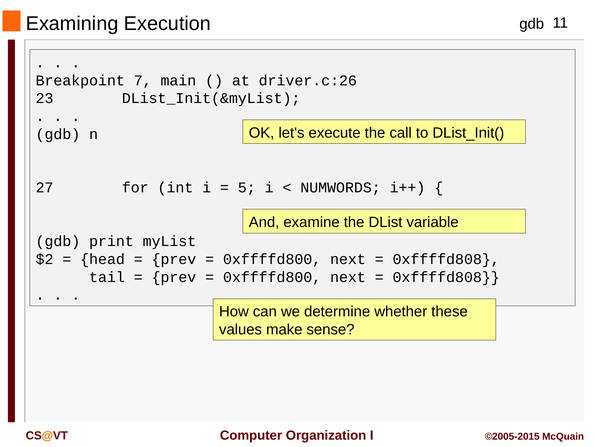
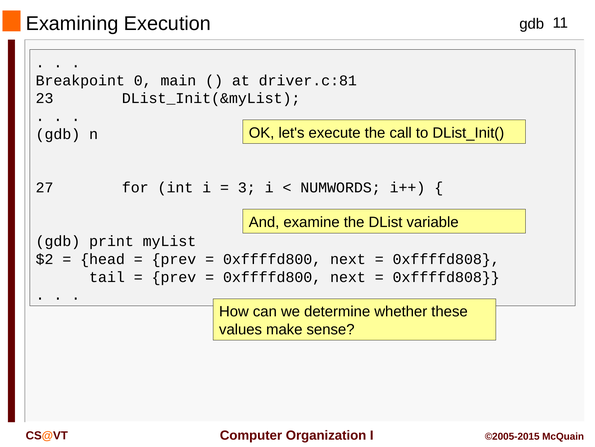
7: 7 -> 0 (143, 80)
driver.c:26: driver.c:26 -> driver.c:81 (308, 80)
5: 5 -> 3 (247, 187)
